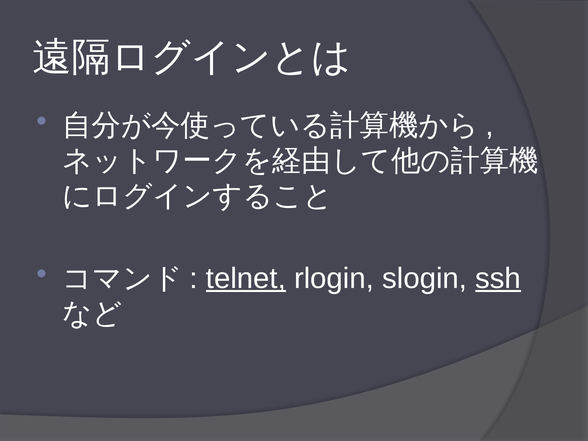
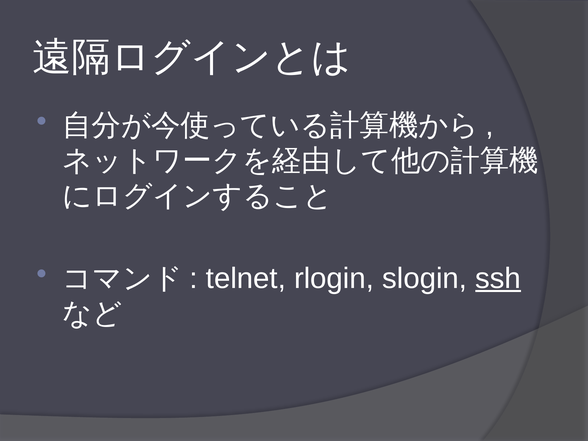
telnet underline: present -> none (246, 278)
